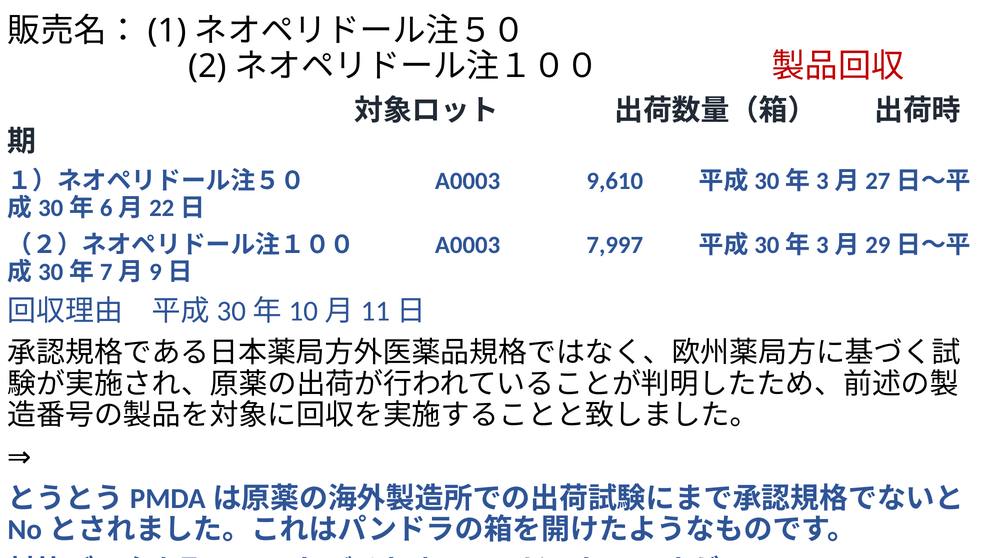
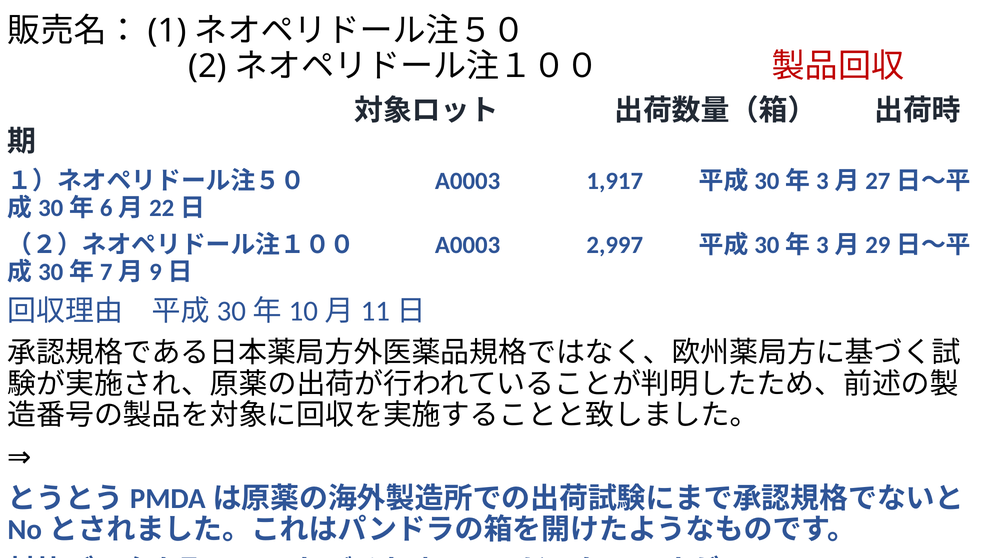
9,610: 9,610 -> 1,917 (615, 181)
7,997: 7,997 -> 2,997 (615, 245)
